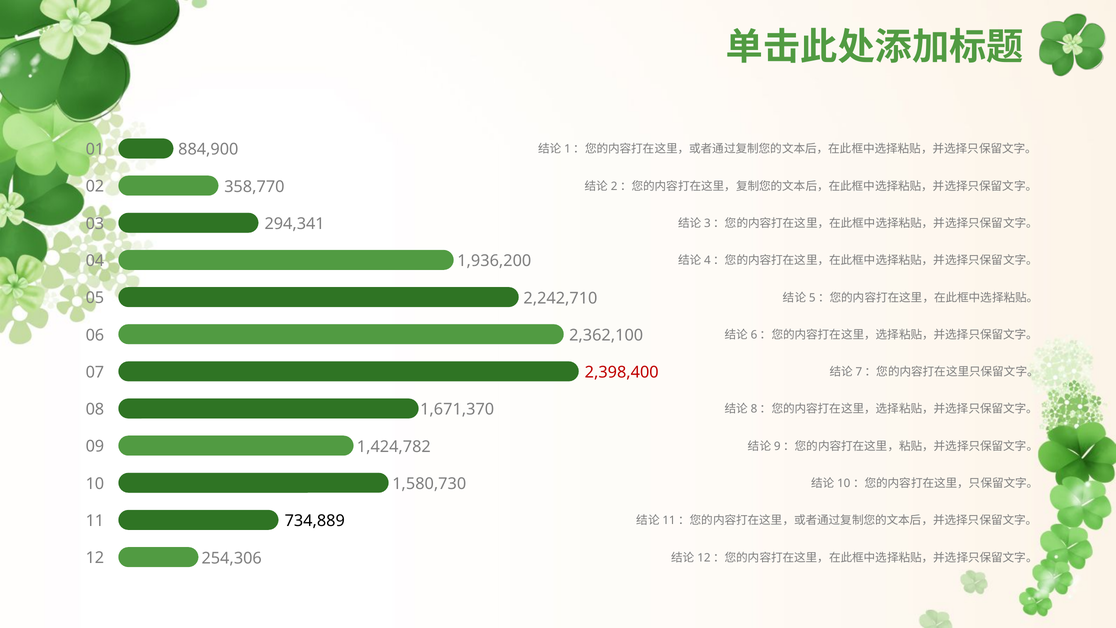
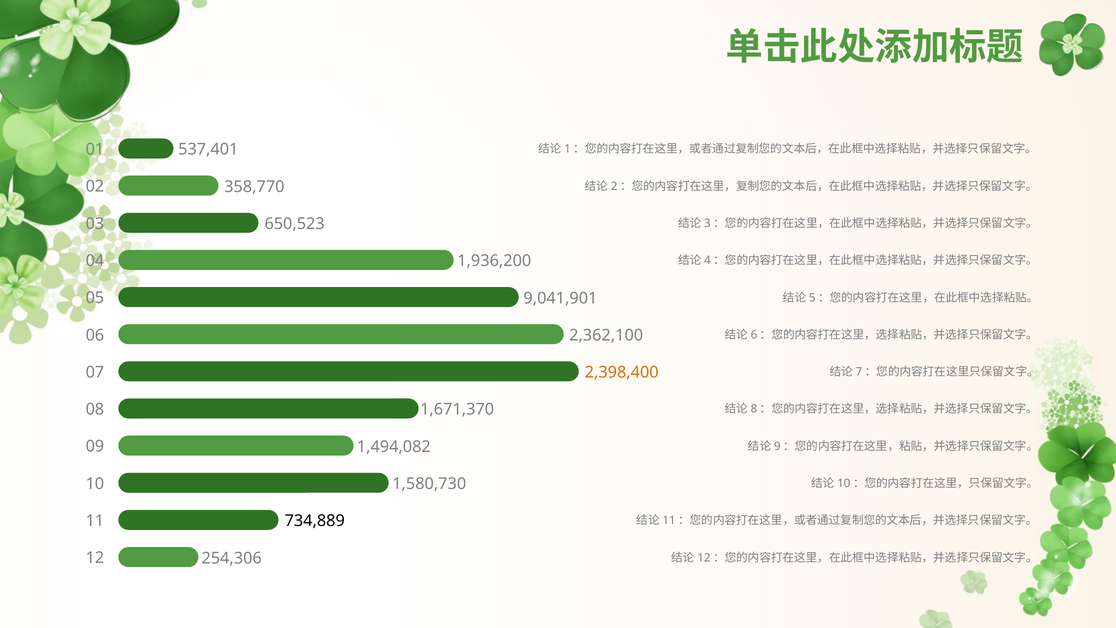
884,900: 884,900 -> 537,401 (208, 150)
294,341: 294,341 -> 650,523 (295, 224)
2,242,710: 2,242,710 -> 9,041,901 (560, 298)
2,398,400 colour: red -> orange (622, 372)
1,424,782: 1,424,782 -> 1,494,082 (394, 447)
